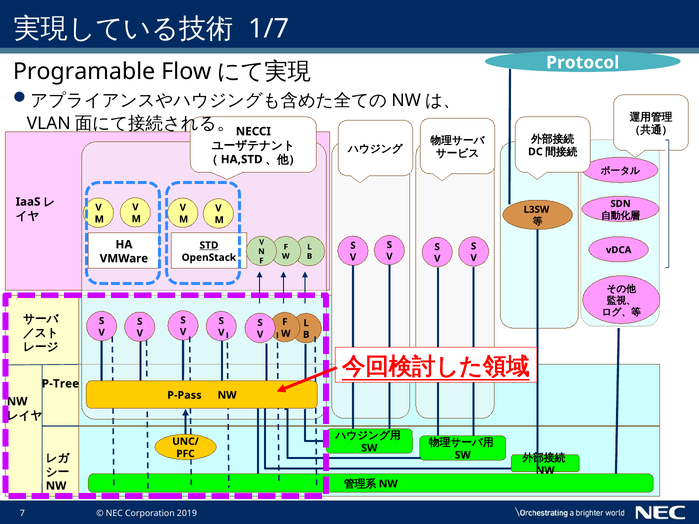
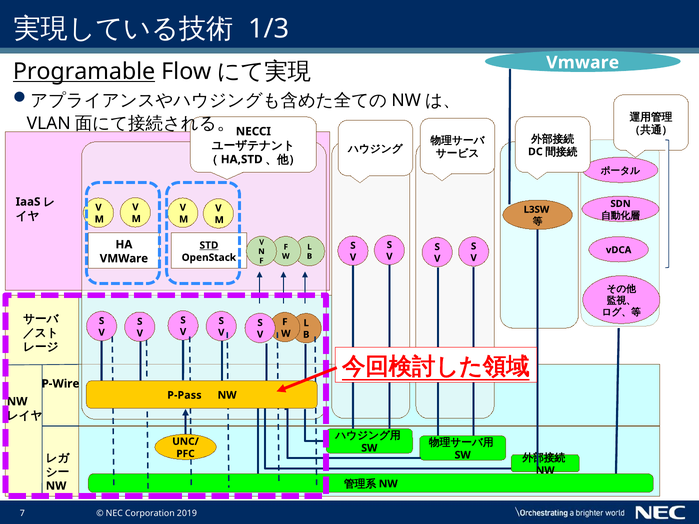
1/7: 1/7 -> 1/3 (269, 29)
Protocol: Protocol -> Vmware (583, 63)
Programable underline: none -> present (84, 72)
P-Tree: P-Tree -> P-Wire (60, 384)
